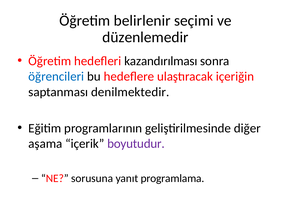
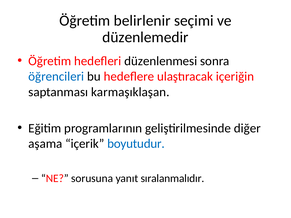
kazandırılması: kazandırılması -> düzenlenmesi (161, 61)
denilmektedir: denilmektedir -> karmaşıklaşan (130, 92)
boyutudur colour: purple -> blue (136, 144)
programlama: programlama -> sıralanmalıdır (172, 179)
